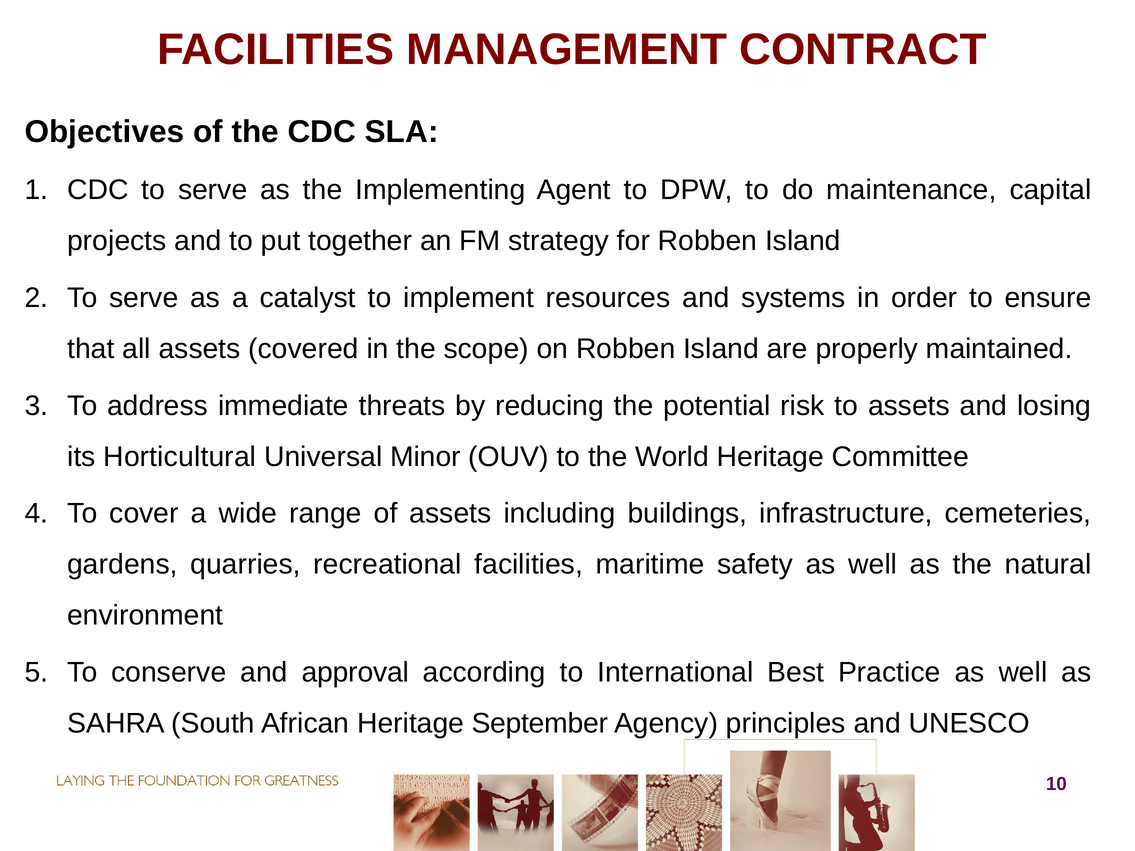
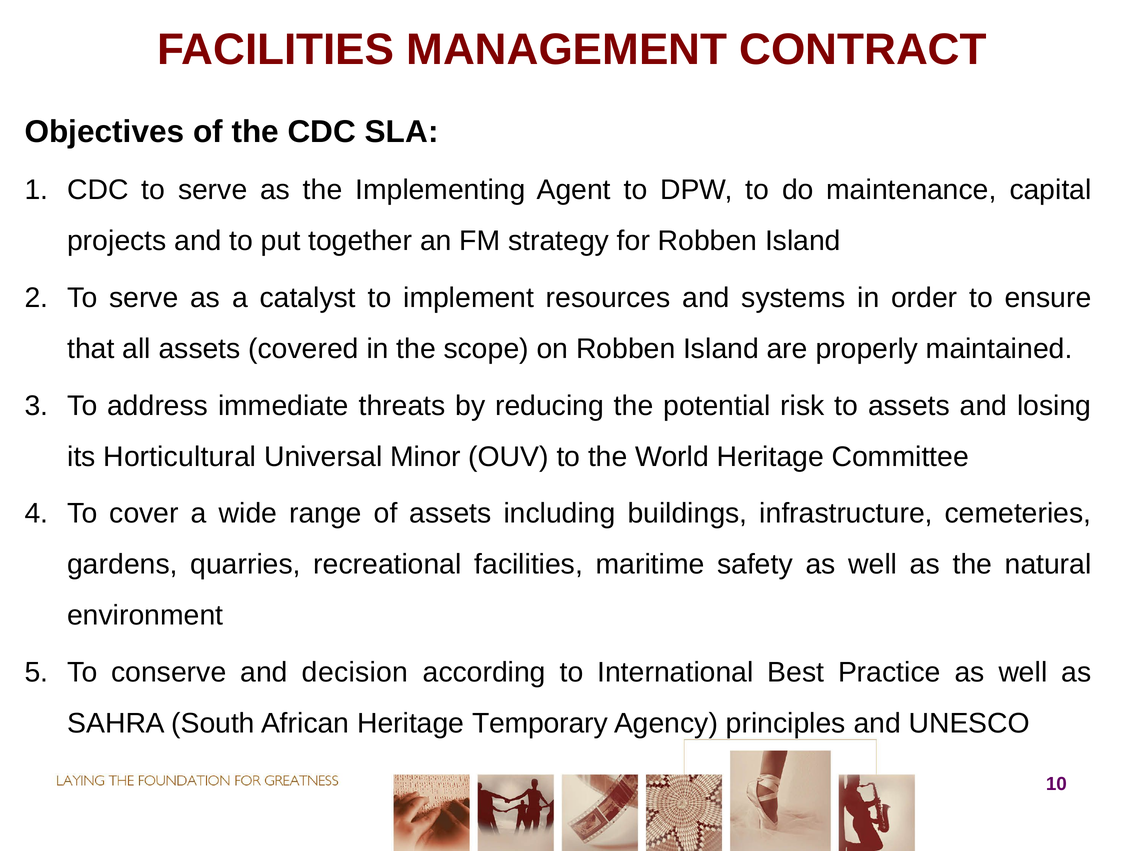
approval: approval -> decision (355, 672)
September: September -> Temporary (540, 724)
